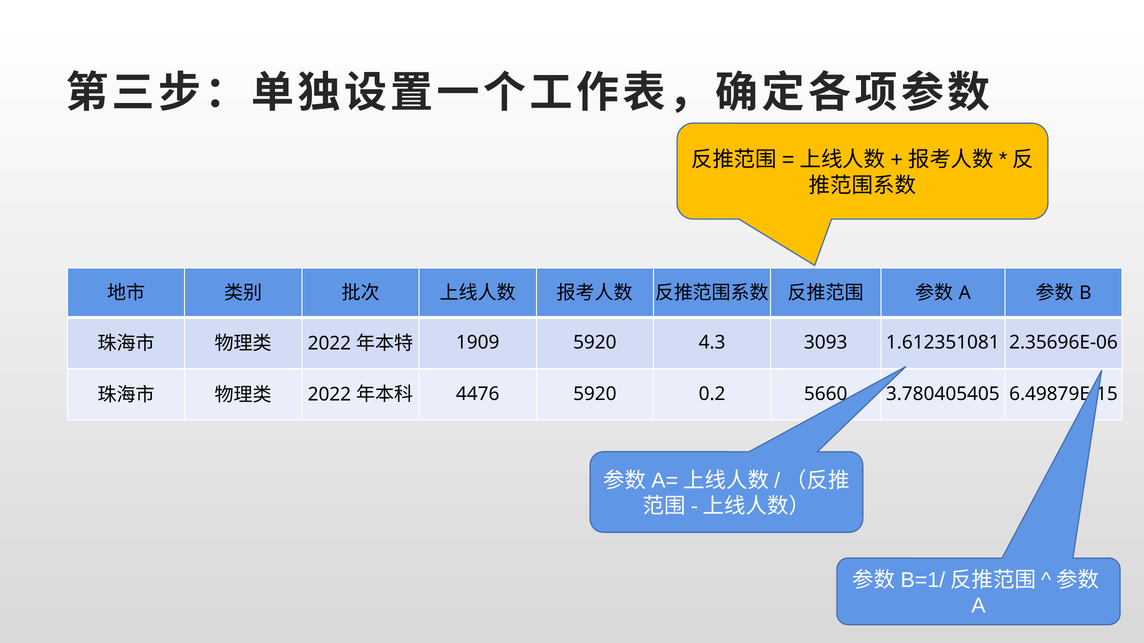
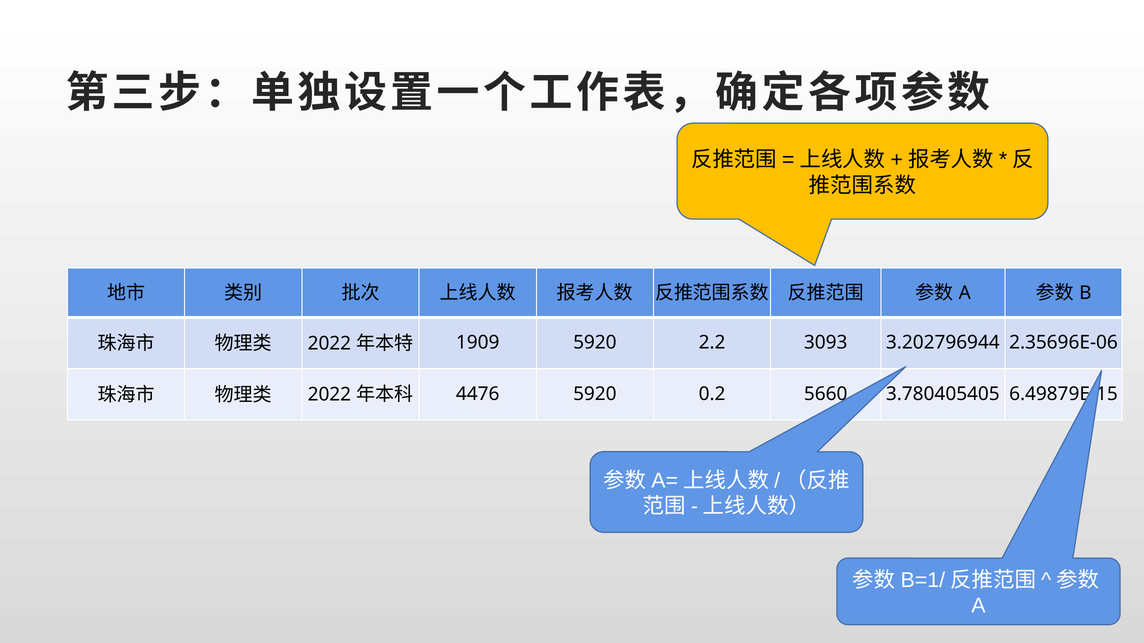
4.3: 4.3 -> 2.2 (712, 343)
1.612351081: 1.612351081 -> 3.202796944 (943, 343)
